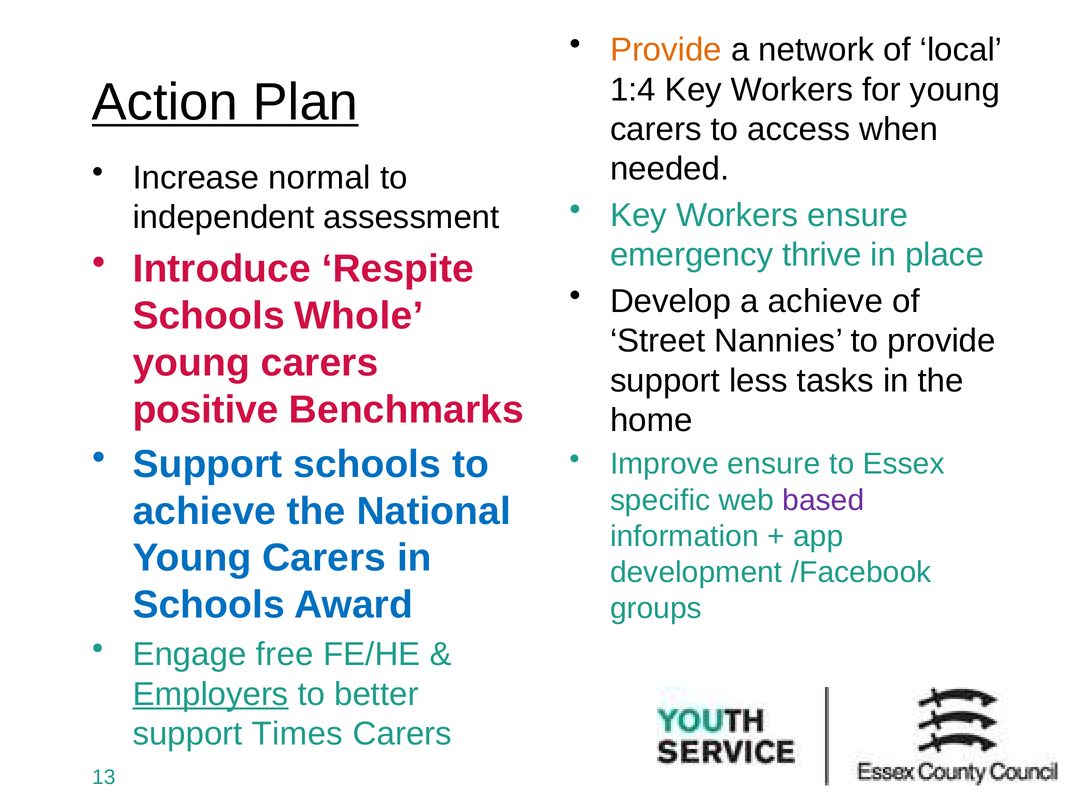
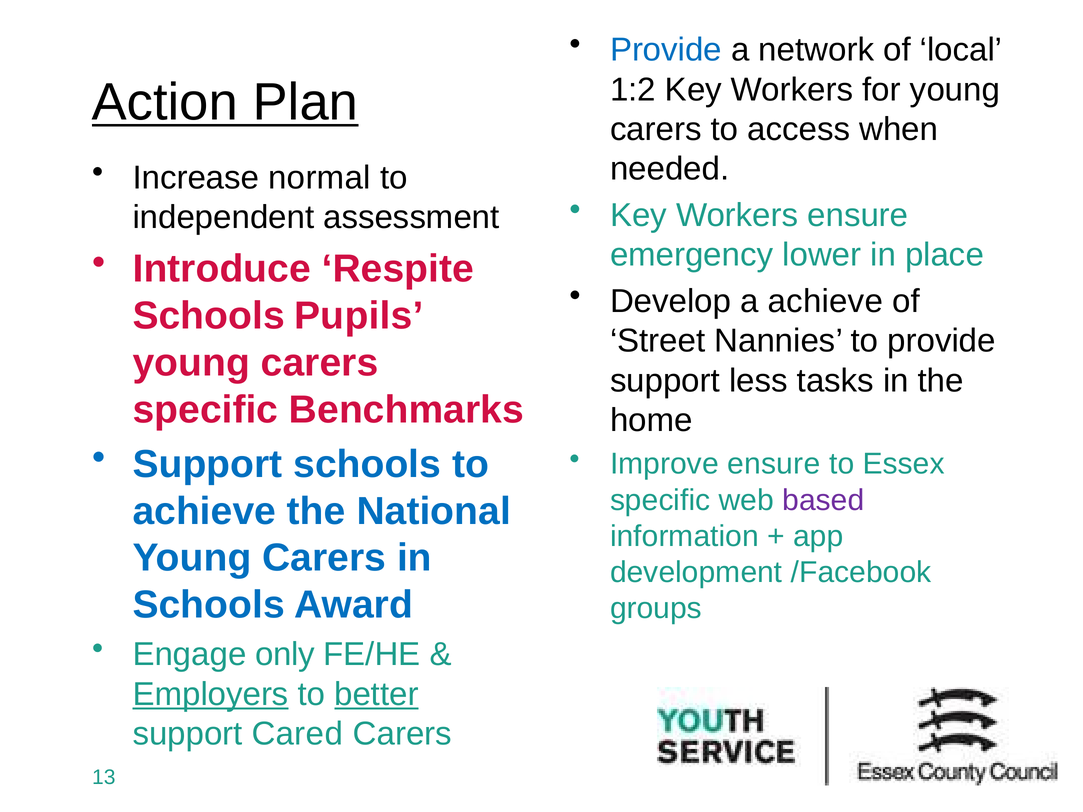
Provide colour: orange -> blue (666, 50)
1:4: 1:4 -> 1:2 (633, 90)
thrive: thrive -> lower (822, 255)
Whole: Whole -> Pupils (359, 316)
positive: positive -> specific (205, 410)
free: free -> only (285, 655)
better underline: none -> present (376, 694)
Times: Times -> Cared (297, 734)
